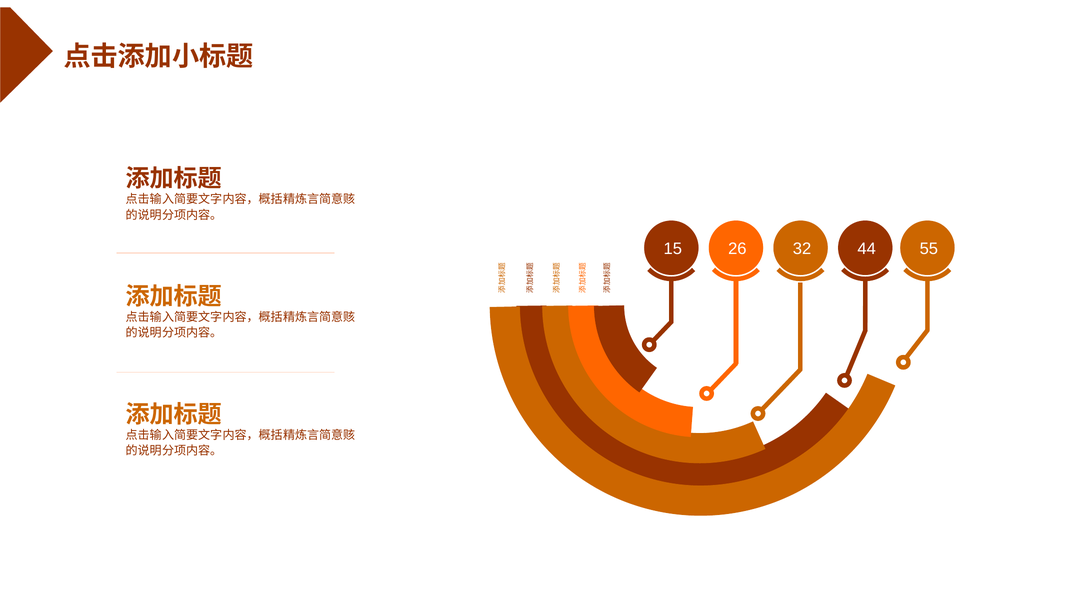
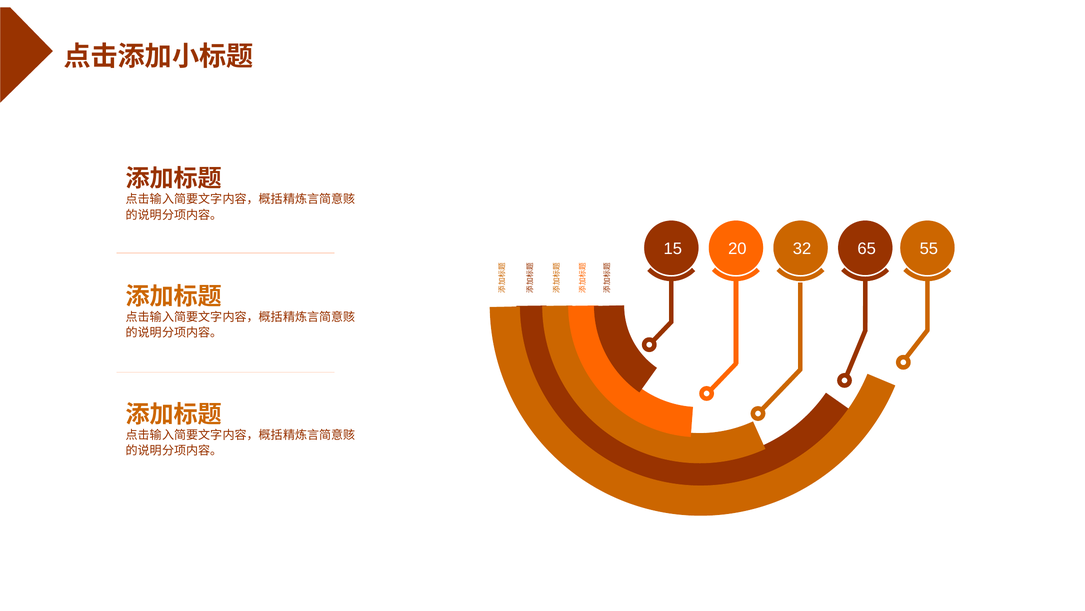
26: 26 -> 20 (737, 249)
44: 44 -> 65 (867, 249)
